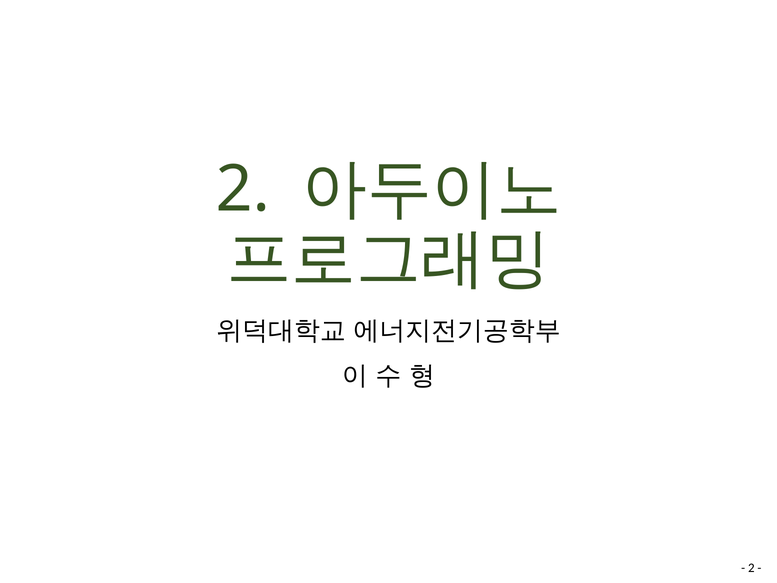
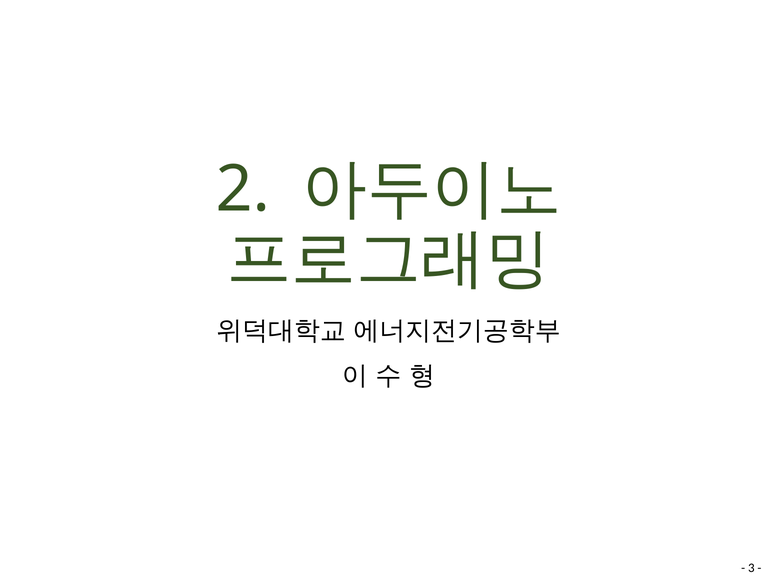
2: 2 -> 3 (751, 568)
